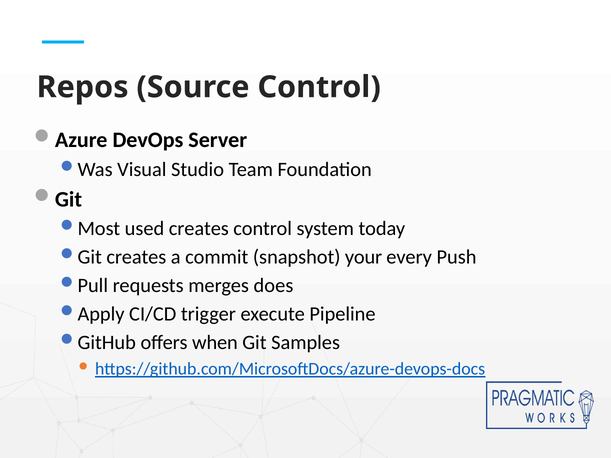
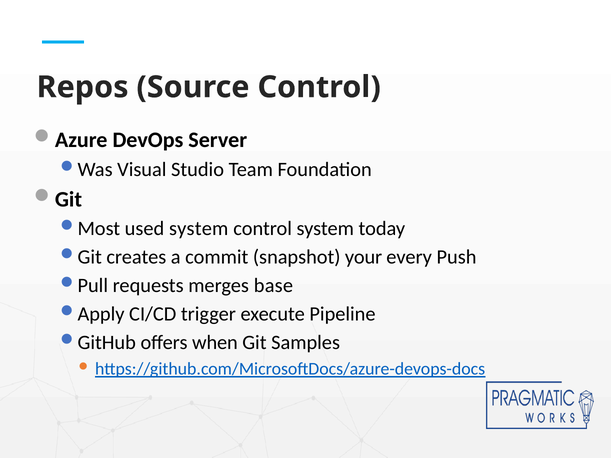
used creates: creates -> system (199, 229)
does: does -> base (273, 286)
